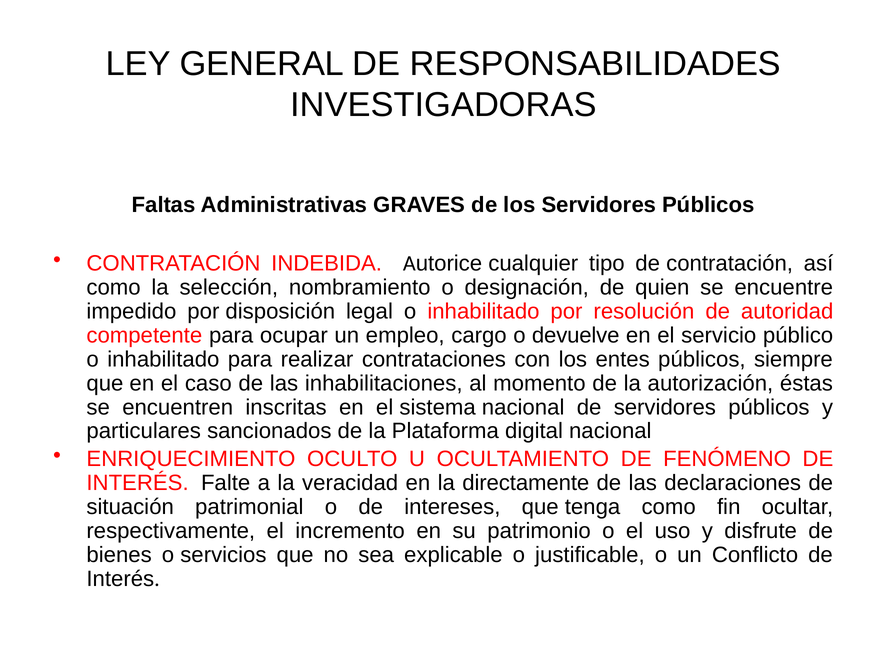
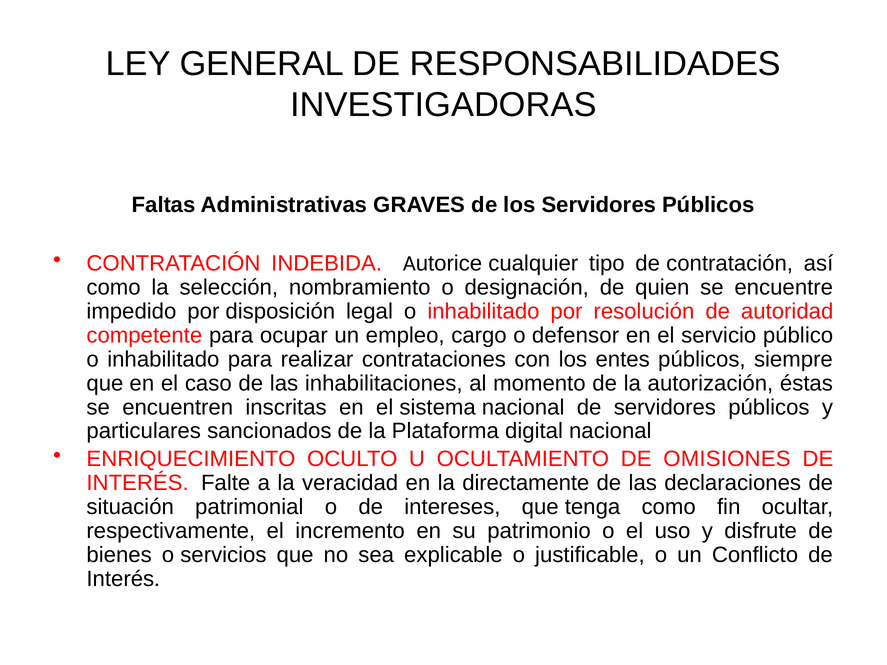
devuelve: devuelve -> defensor (576, 336)
FENÓMENO: FENÓMENO -> OMISIONES (727, 459)
